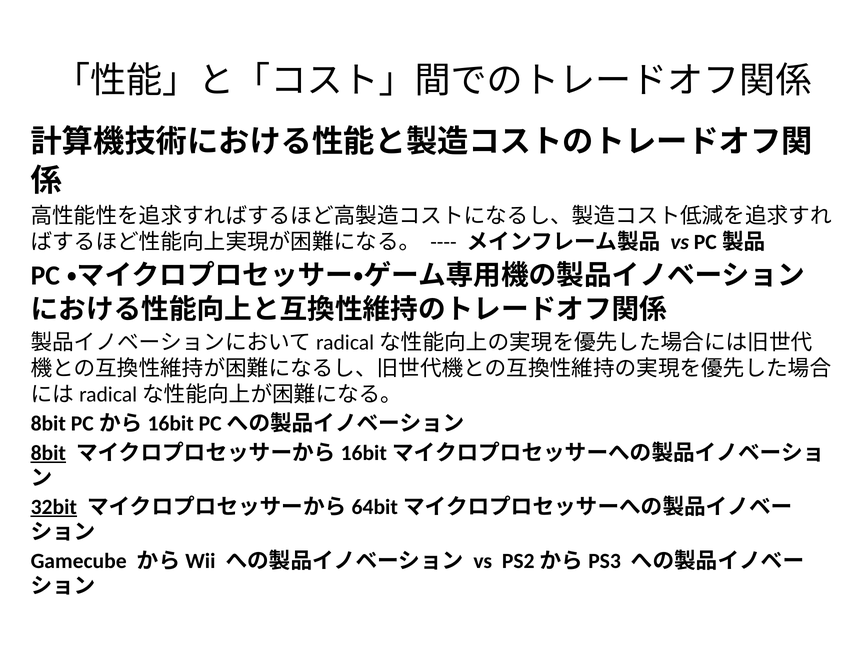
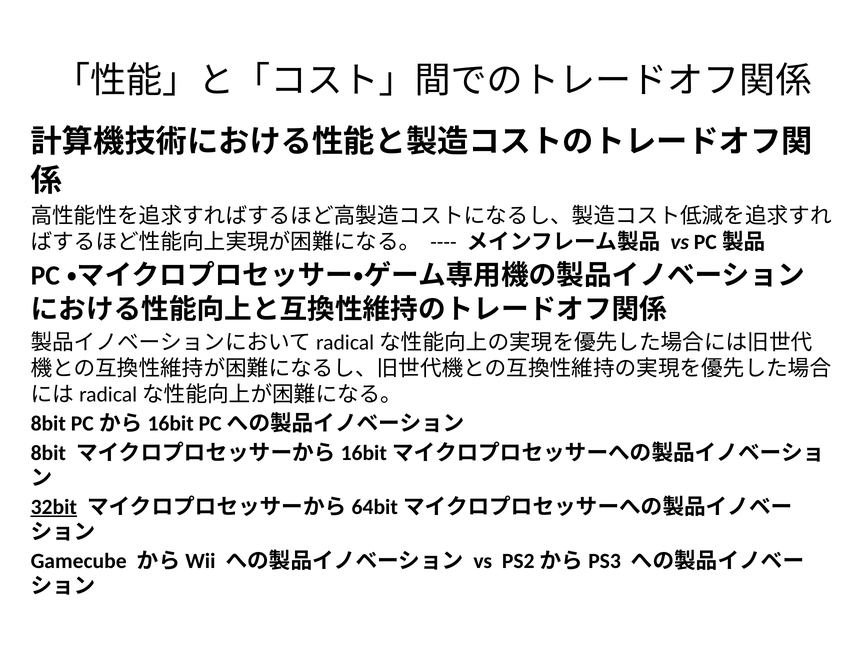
8bit underline: present -> none (48, 453)
